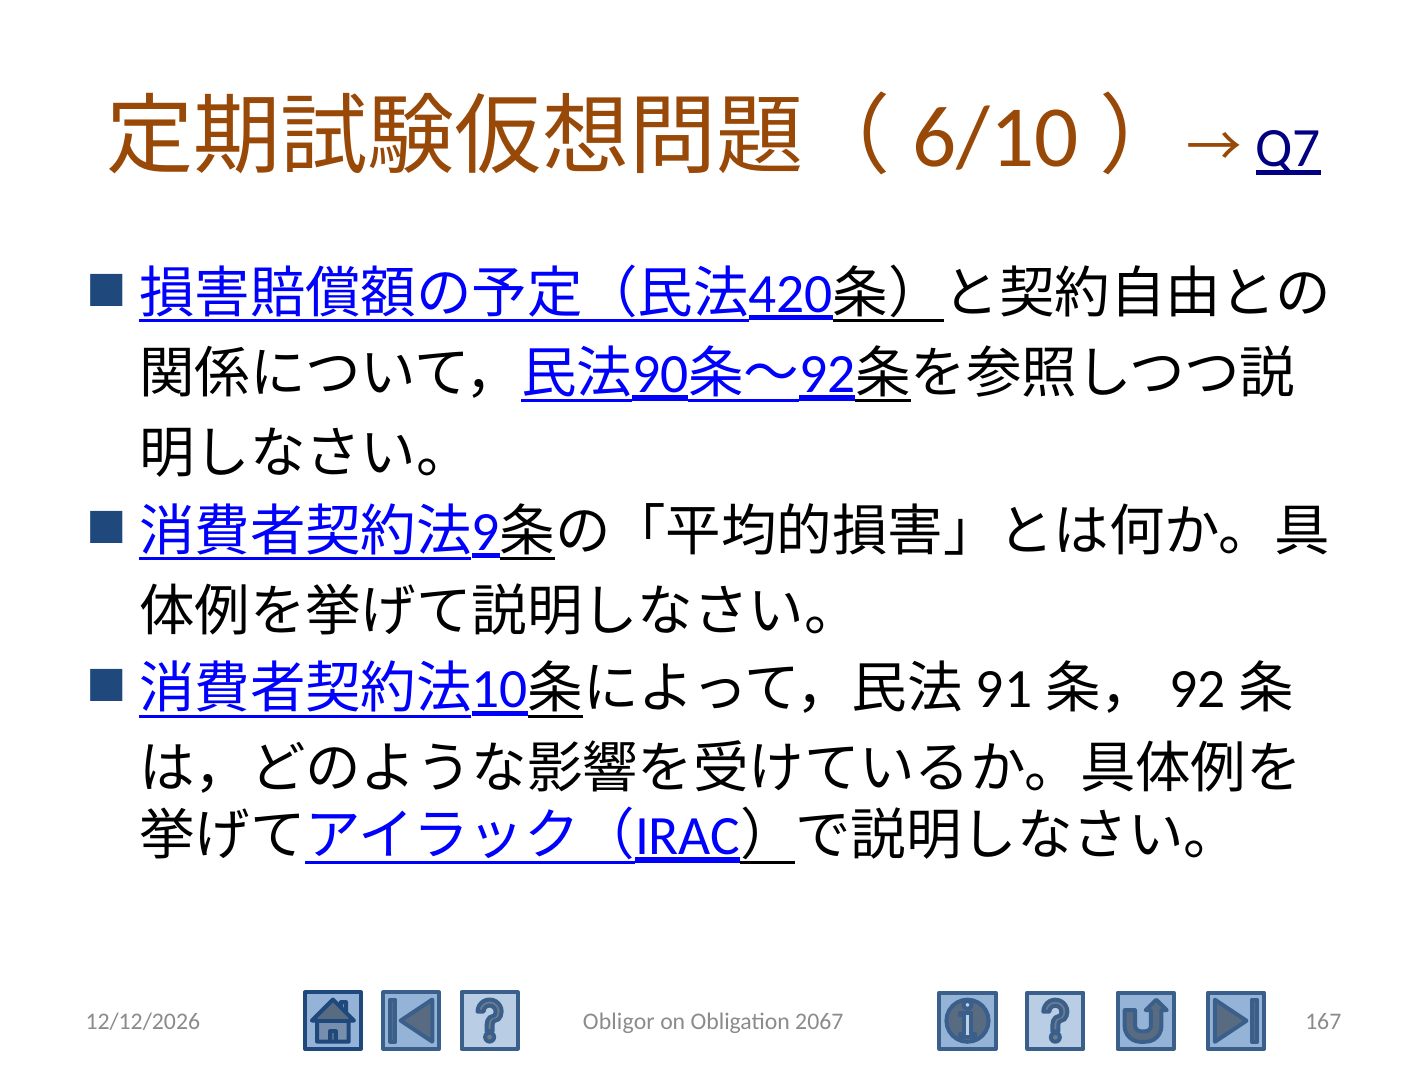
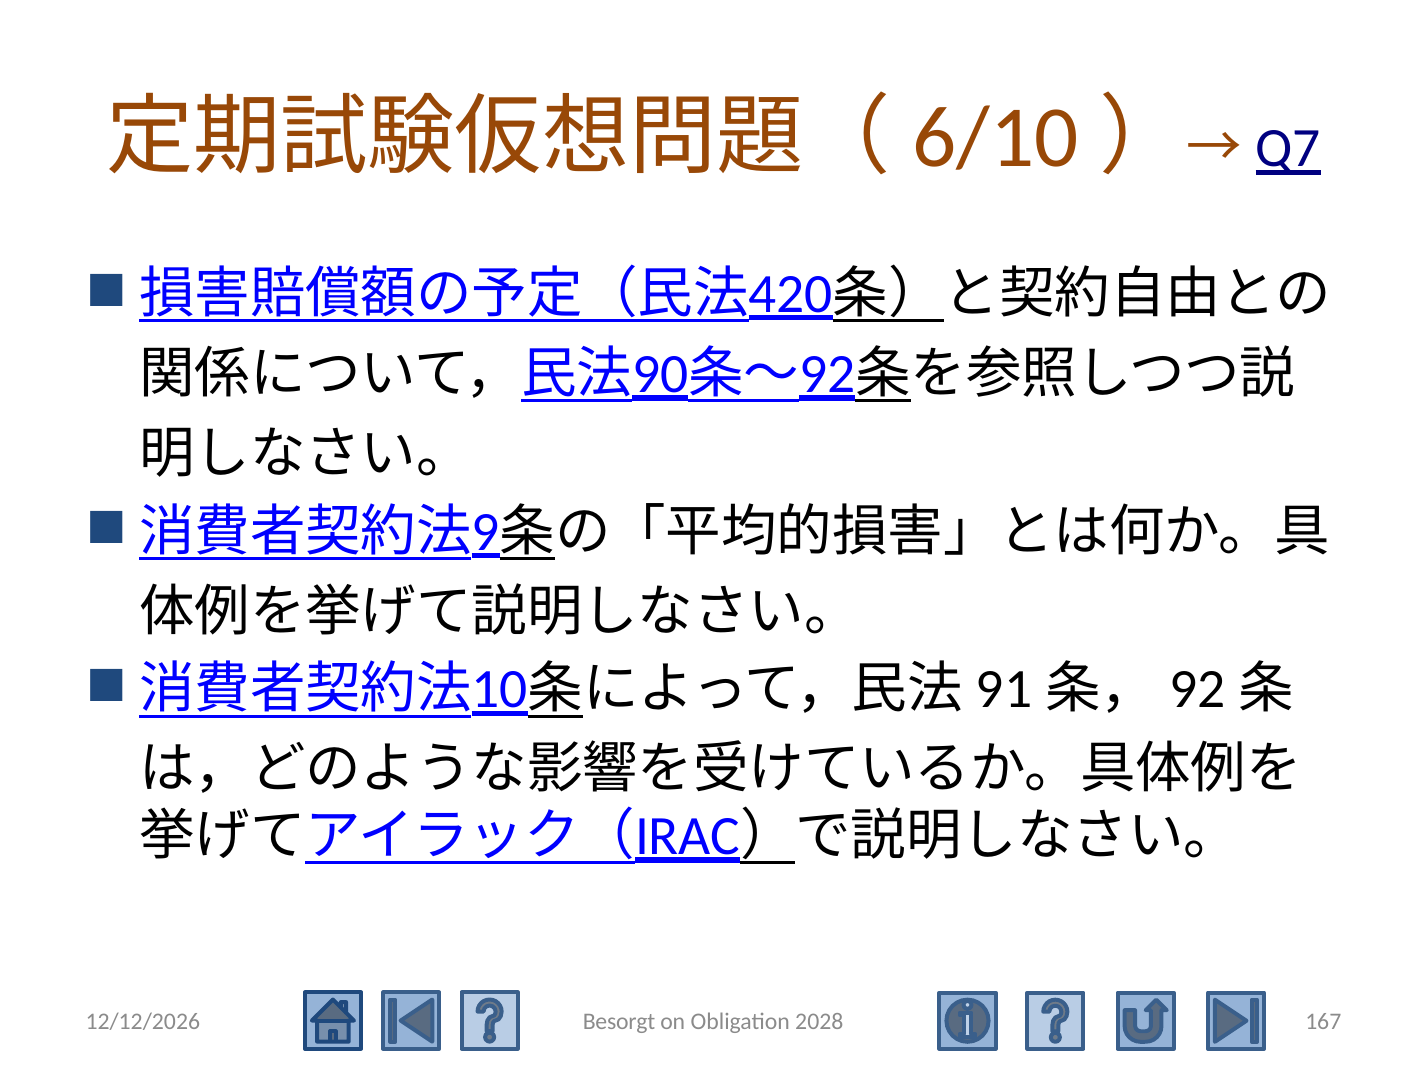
Obligor: Obligor -> Besorgt (619, 1022)
2067: 2067 -> 2028 (819, 1022)
